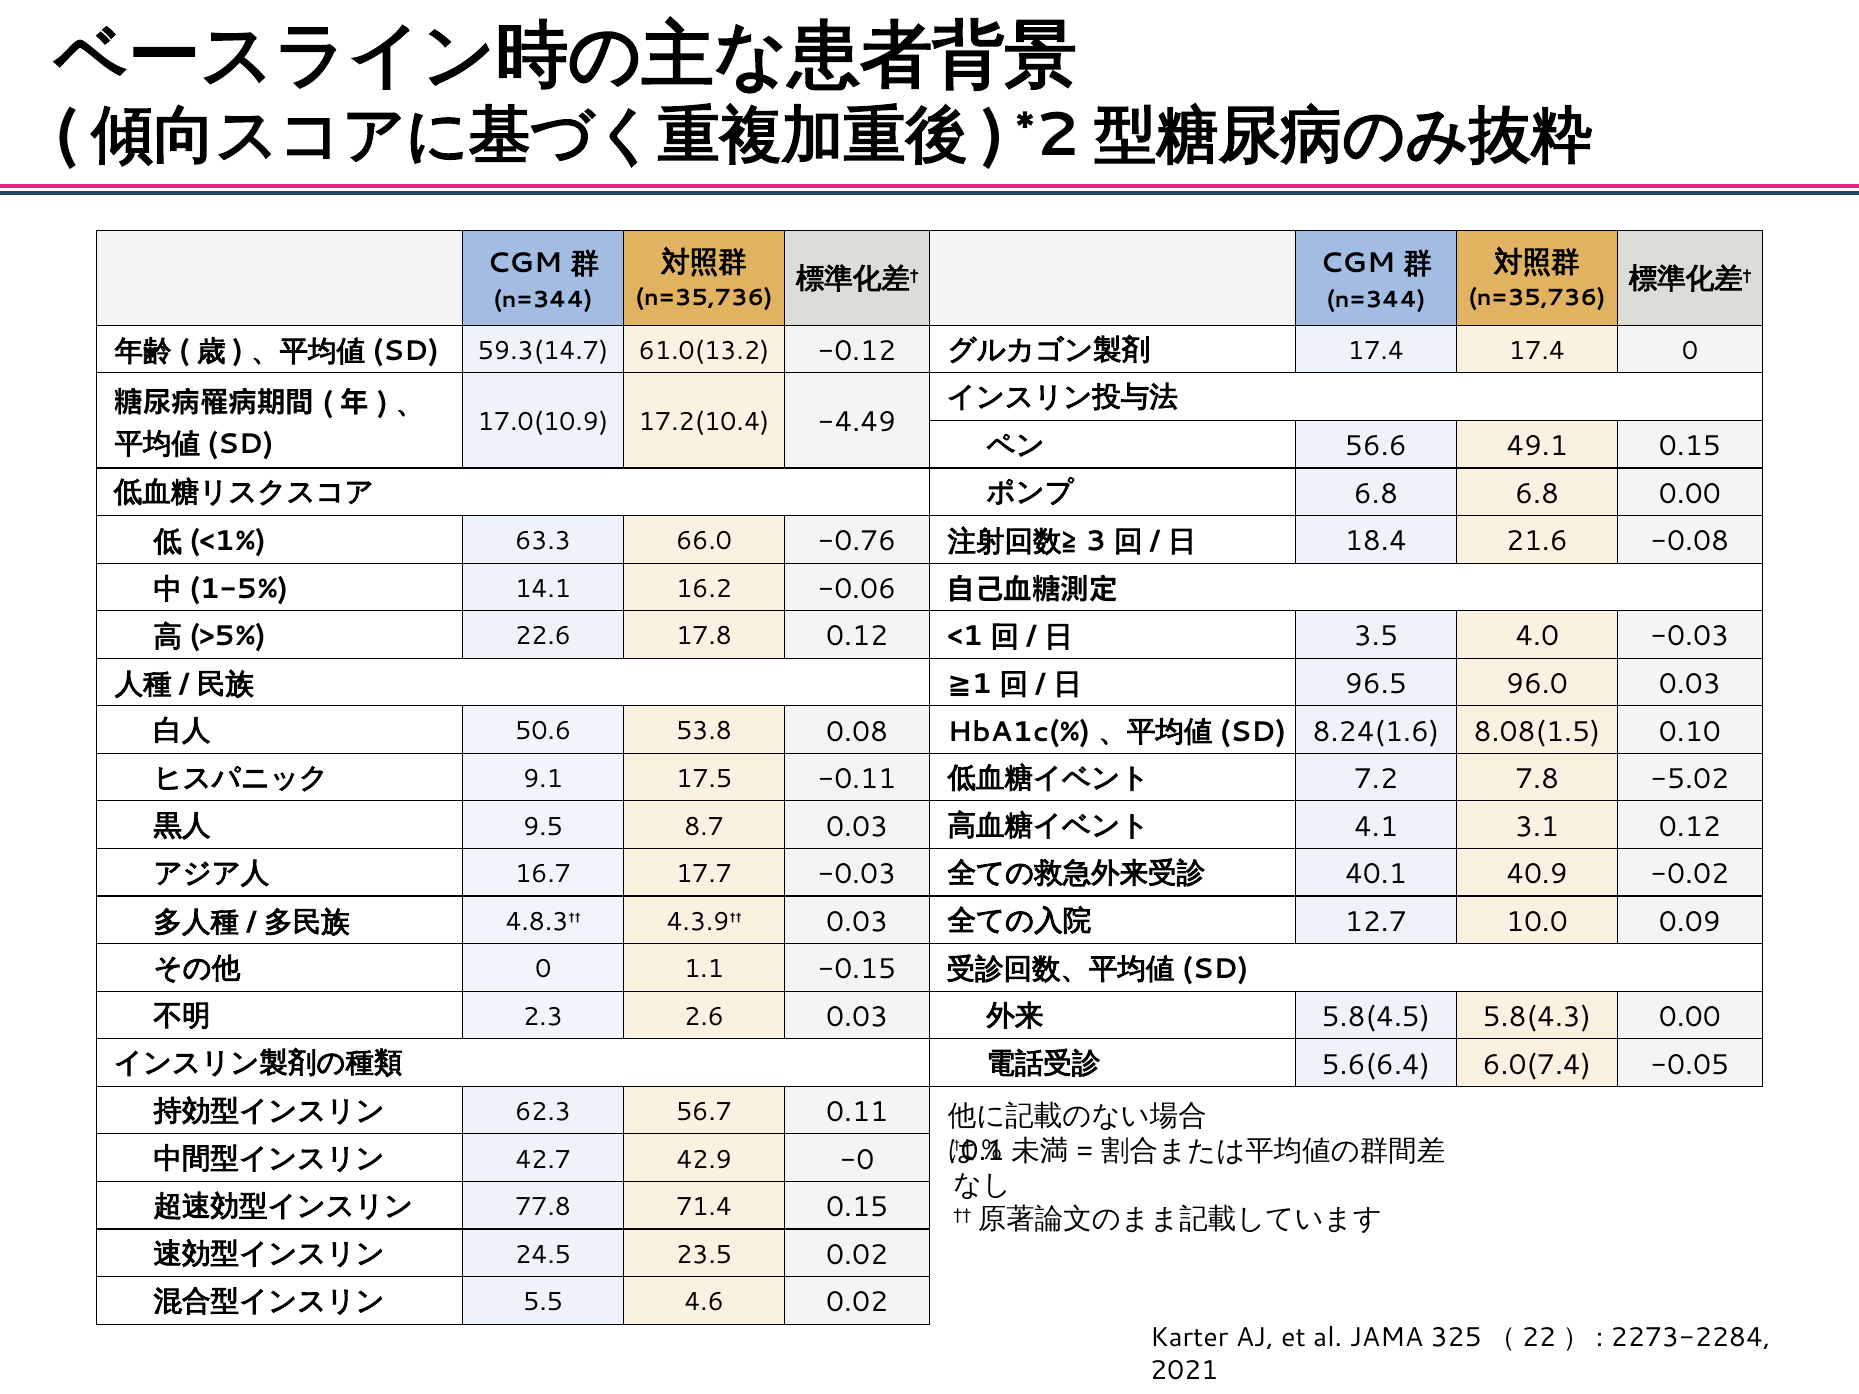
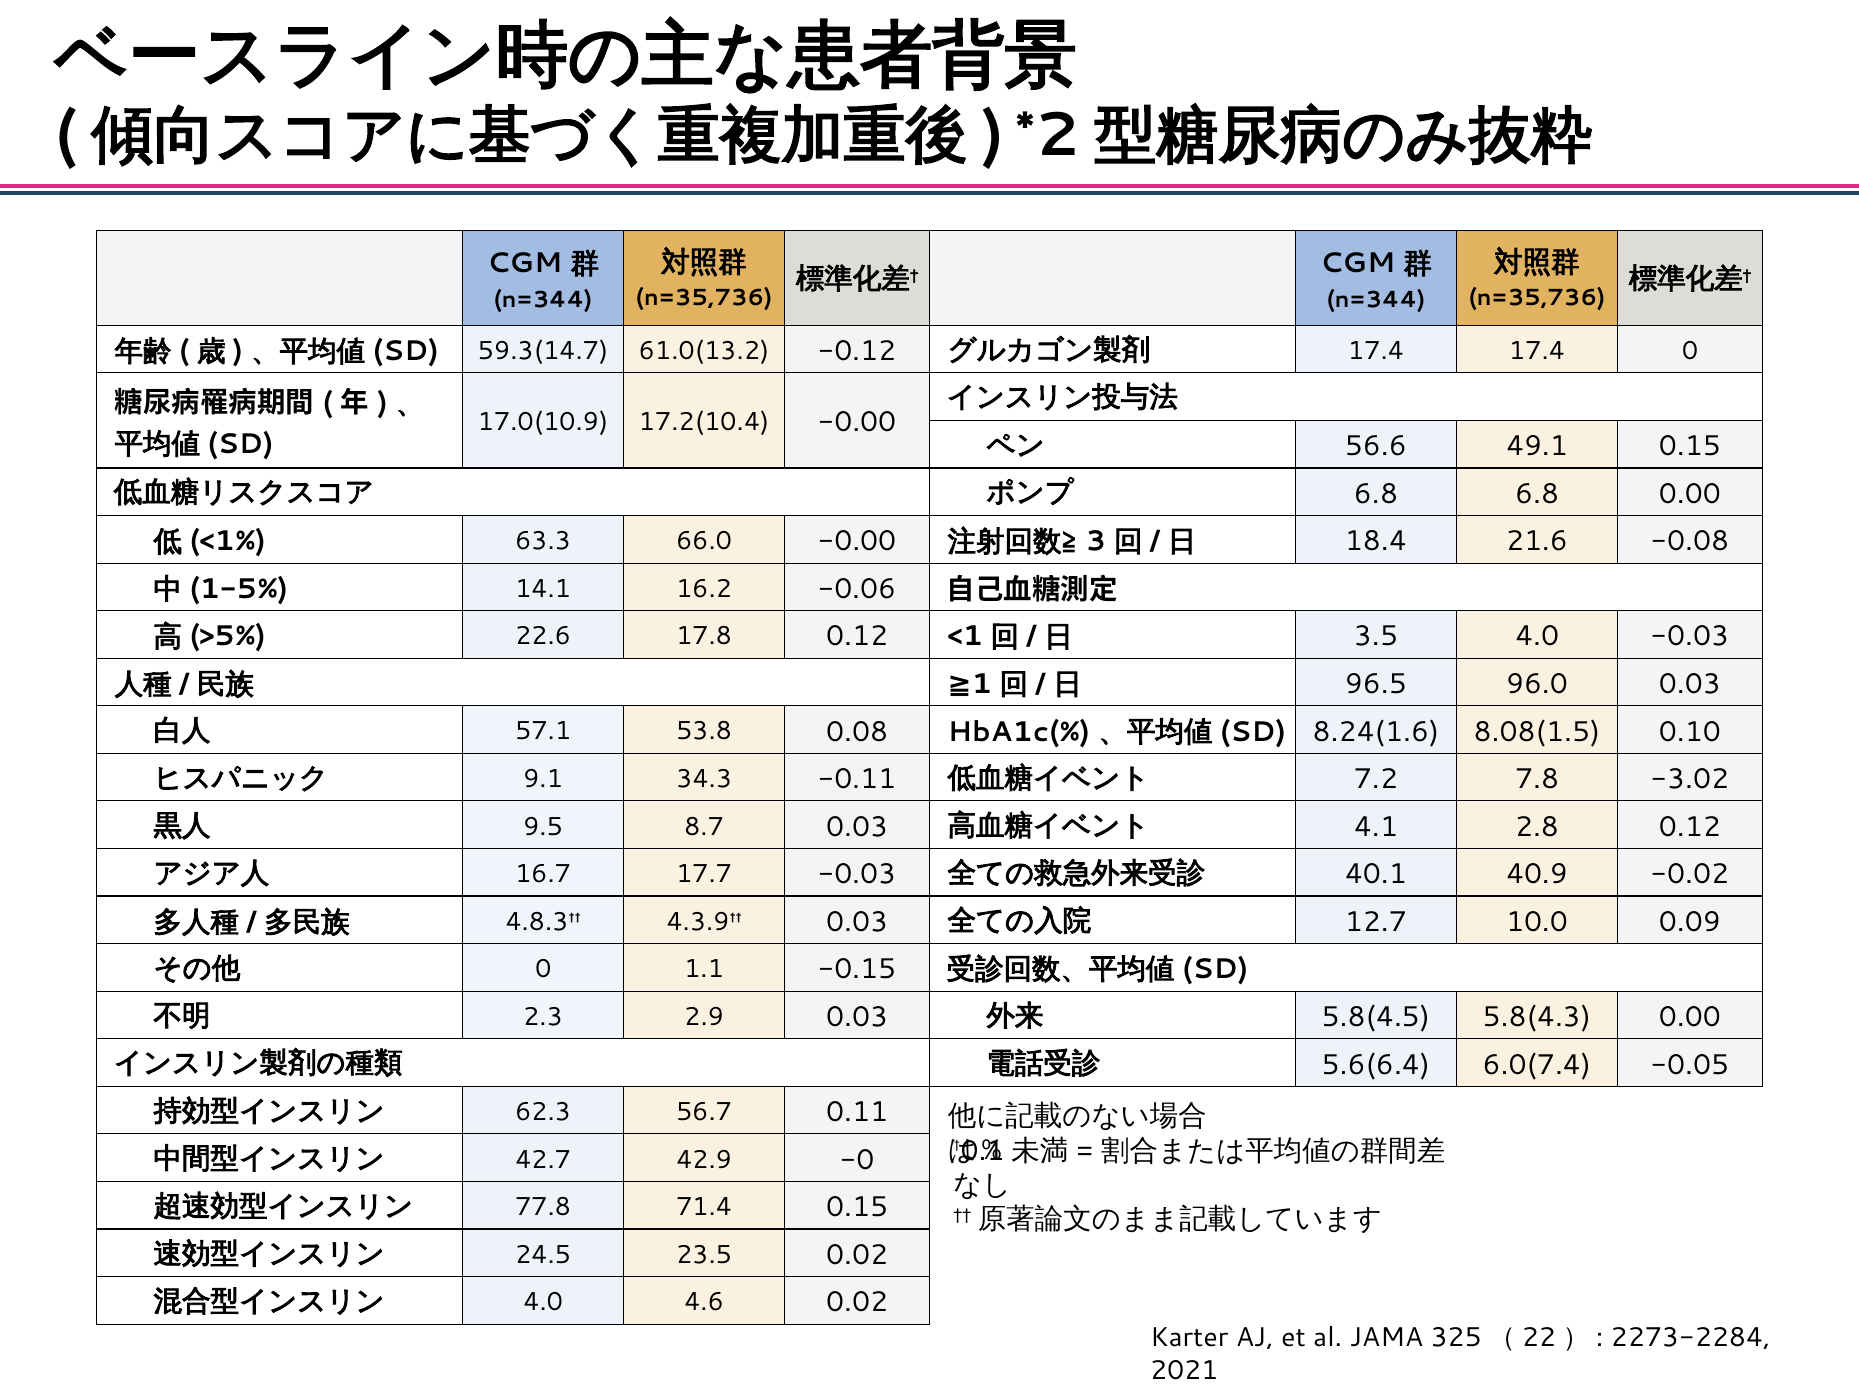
17.2(10.4 -4.49: -4.49 -> -0.00 (857, 423)
66.0 -0.76: -0.76 -> -0.00 (857, 542)
50.6: 50.6 -> 57.1 (543, 732)
17.5: 17.5 -> 34.3 (704, 779)
-5.02: -5.02 -> -3.02 (1690, 779)
3.1: 3.1 -> 2.8 (1537, 827)
2.6: 2.6 -> 2.9 (704, 1017)
5.5: 5.5 -> 4.0 (543, 1302)
